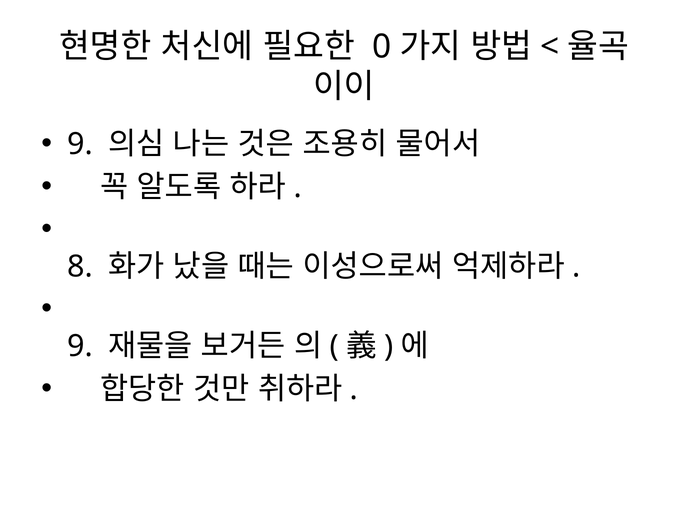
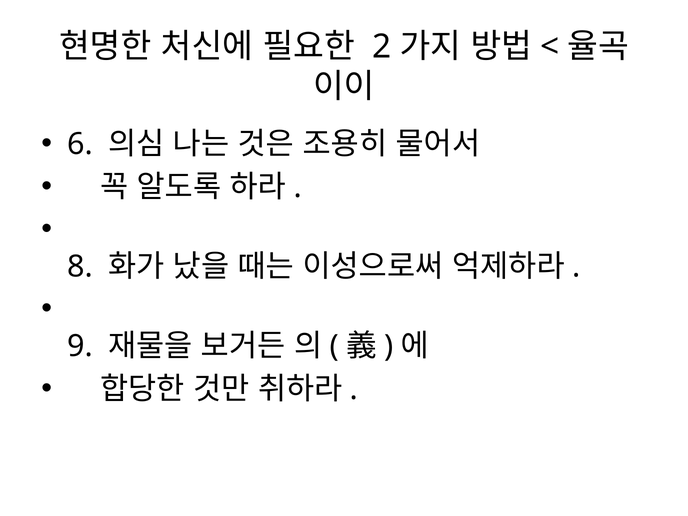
0: 0 -> 2 (382, 46)
9: 9 -> 6 (80, 144)
